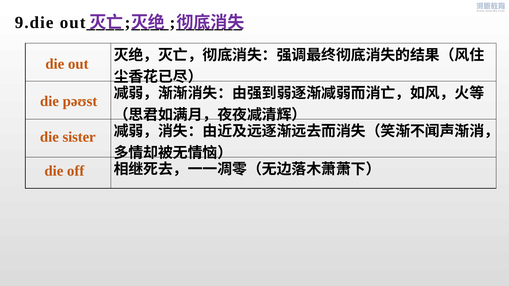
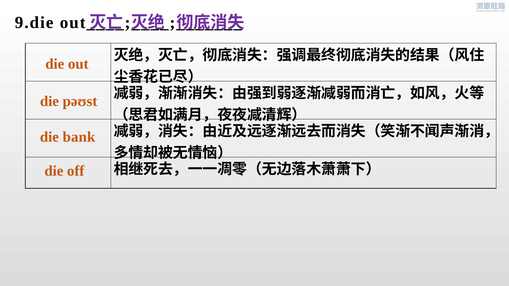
sister: sister -> bank (79, 137)
